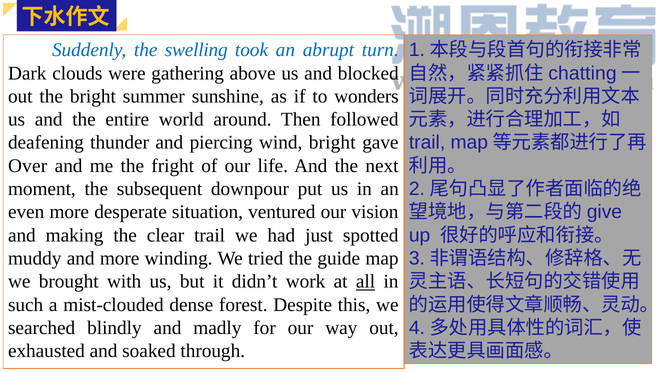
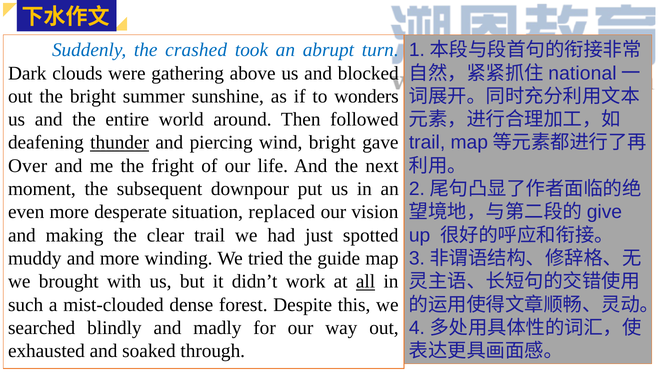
swelling: swelling -> crashed (196, 50)
chatting: chatting -> national (582, 73)
thunder underline: none -> present (120, 143)
ventured: ventured -> replaced (282, 212)
